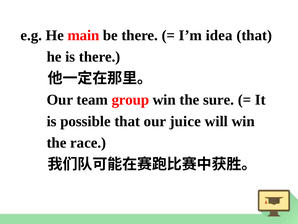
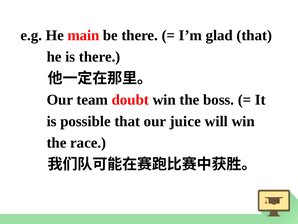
idea: idea -> glad (219, 35)
group: group -> doubt (130, 100)
sure: sure -> boss (219, 100)
